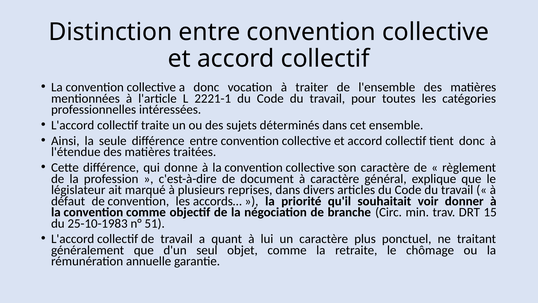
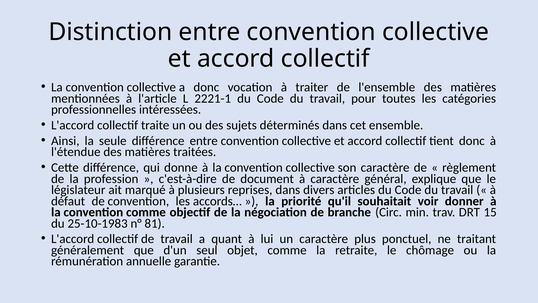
51: 51 -> 81 (155, 223)
